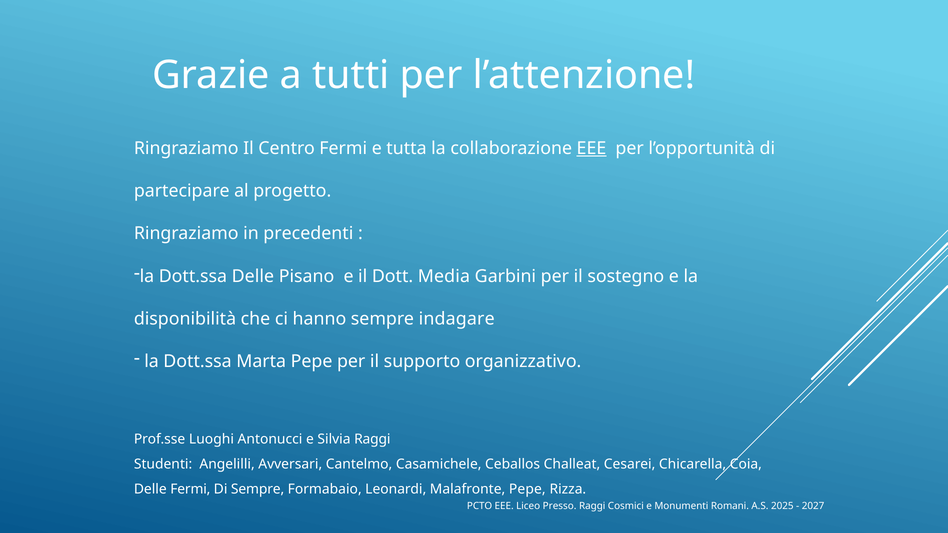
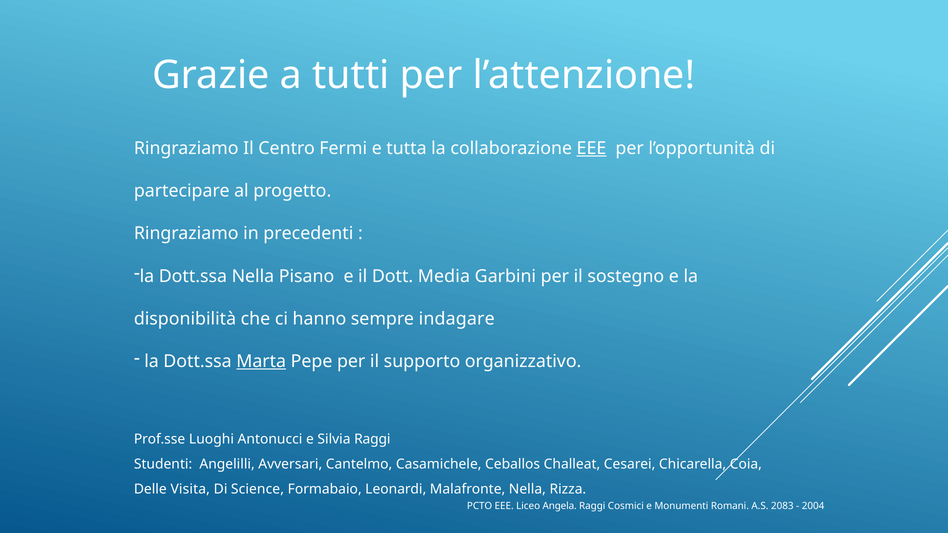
Dott.ssa Delle: Delle -> Nella (253, 276)
Marta underline: none -> present (261, 362)
Delle Fermi: Fermi -> Visita (190, 489)
Di Sempre: Sempre -> Science (257, 489)
Malafronte Pepe: Pepe -> Nella (527, 489)
Presso: Presso -> Angela (560, 506)
2025: 2025 -> 2083 (782, 506)
2027: 2027 -> 2004 (813, 506)
